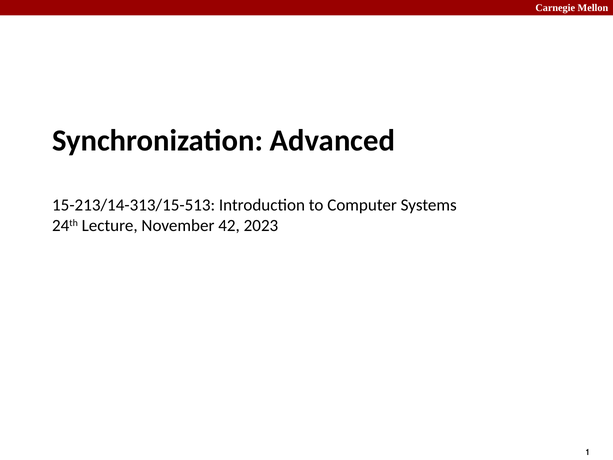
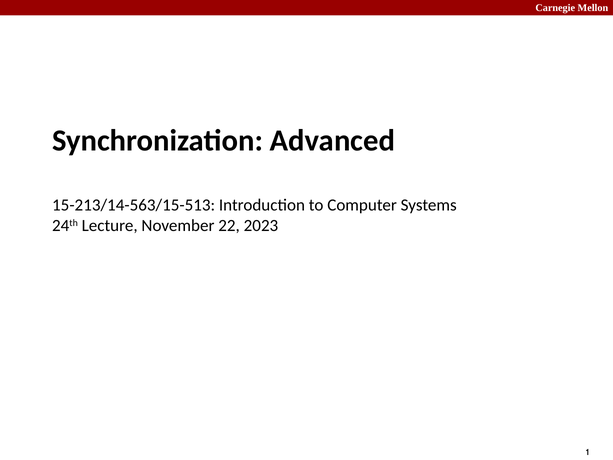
15-213/14-313/15-513: 15-213/14-313/15-513 -> 15-213/14-563/15-513 (134, 205)
42: 42 -> 22 (229, 225)
